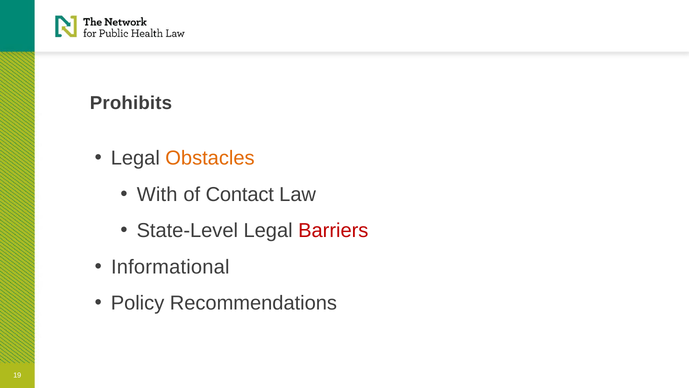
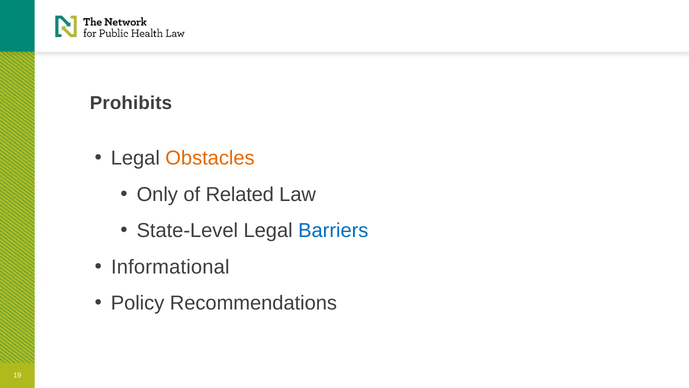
With: With -> Only (157, 194)
Contact: Contact -> Related (240, 194)
Barriers colour: red -> blue (333, 230)
